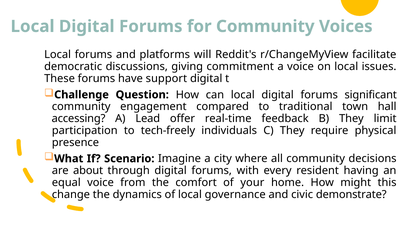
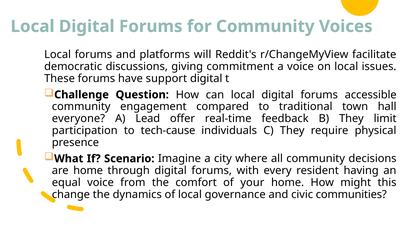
significant: significant -> accessible (371, 95)
accessing: accessing -> everyone (78, 119)
tech-freely: tech-freely -> tech-cause (168, 130)
are about: about -> home (88, 171)
demonstrate: demonstrate -> communities (351, 194)
